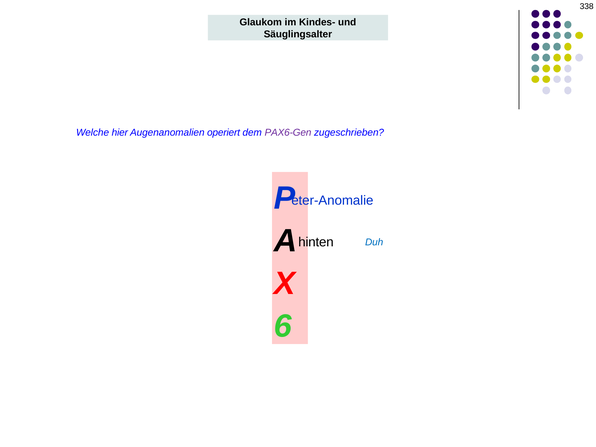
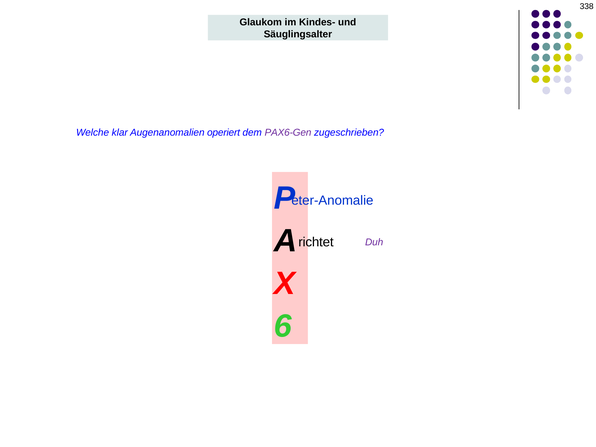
hier: hier -> klar (120, 133)
hinten: hinten -> richtet (316, 242)
Duh colour: blue -> purple (374, 242)
